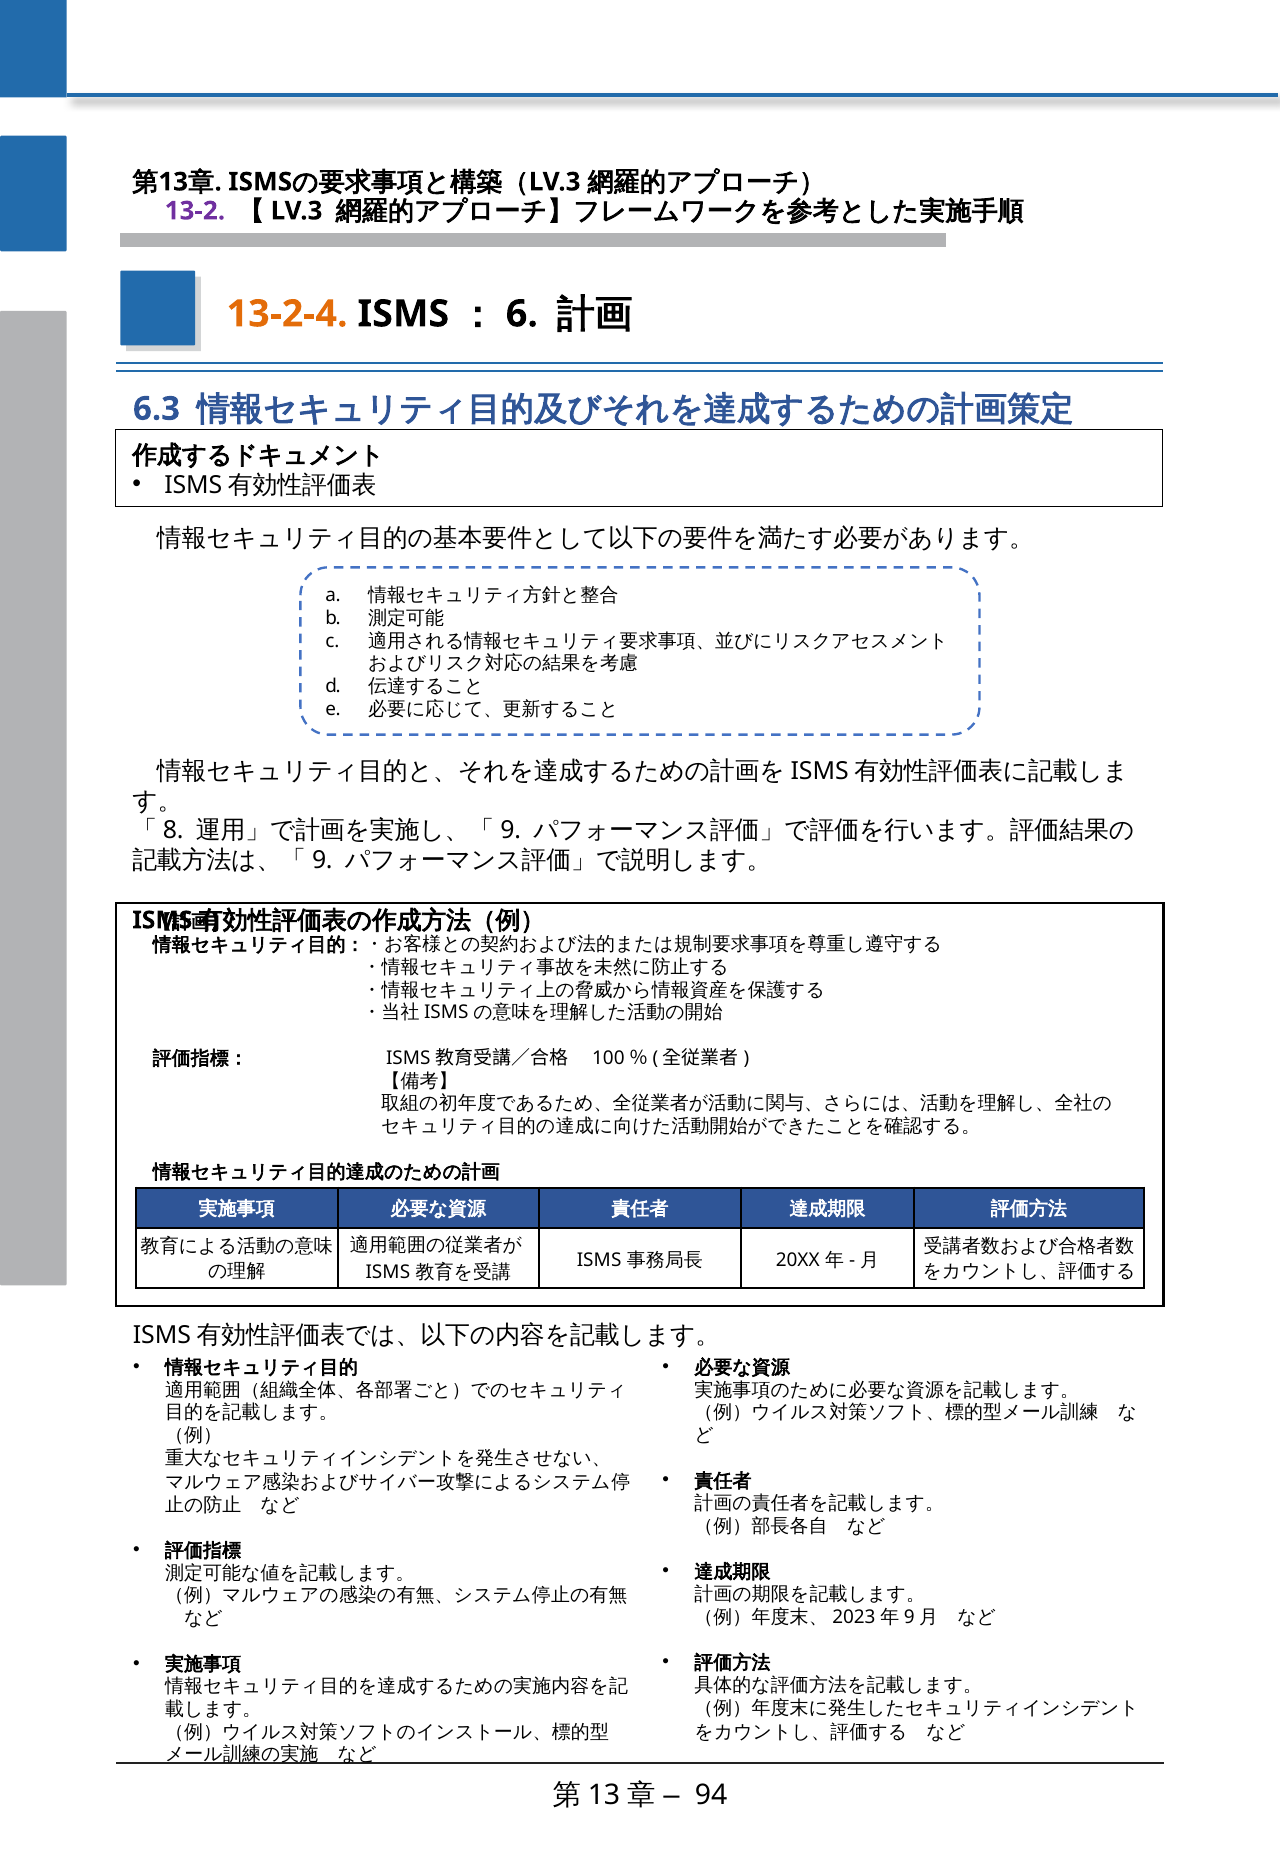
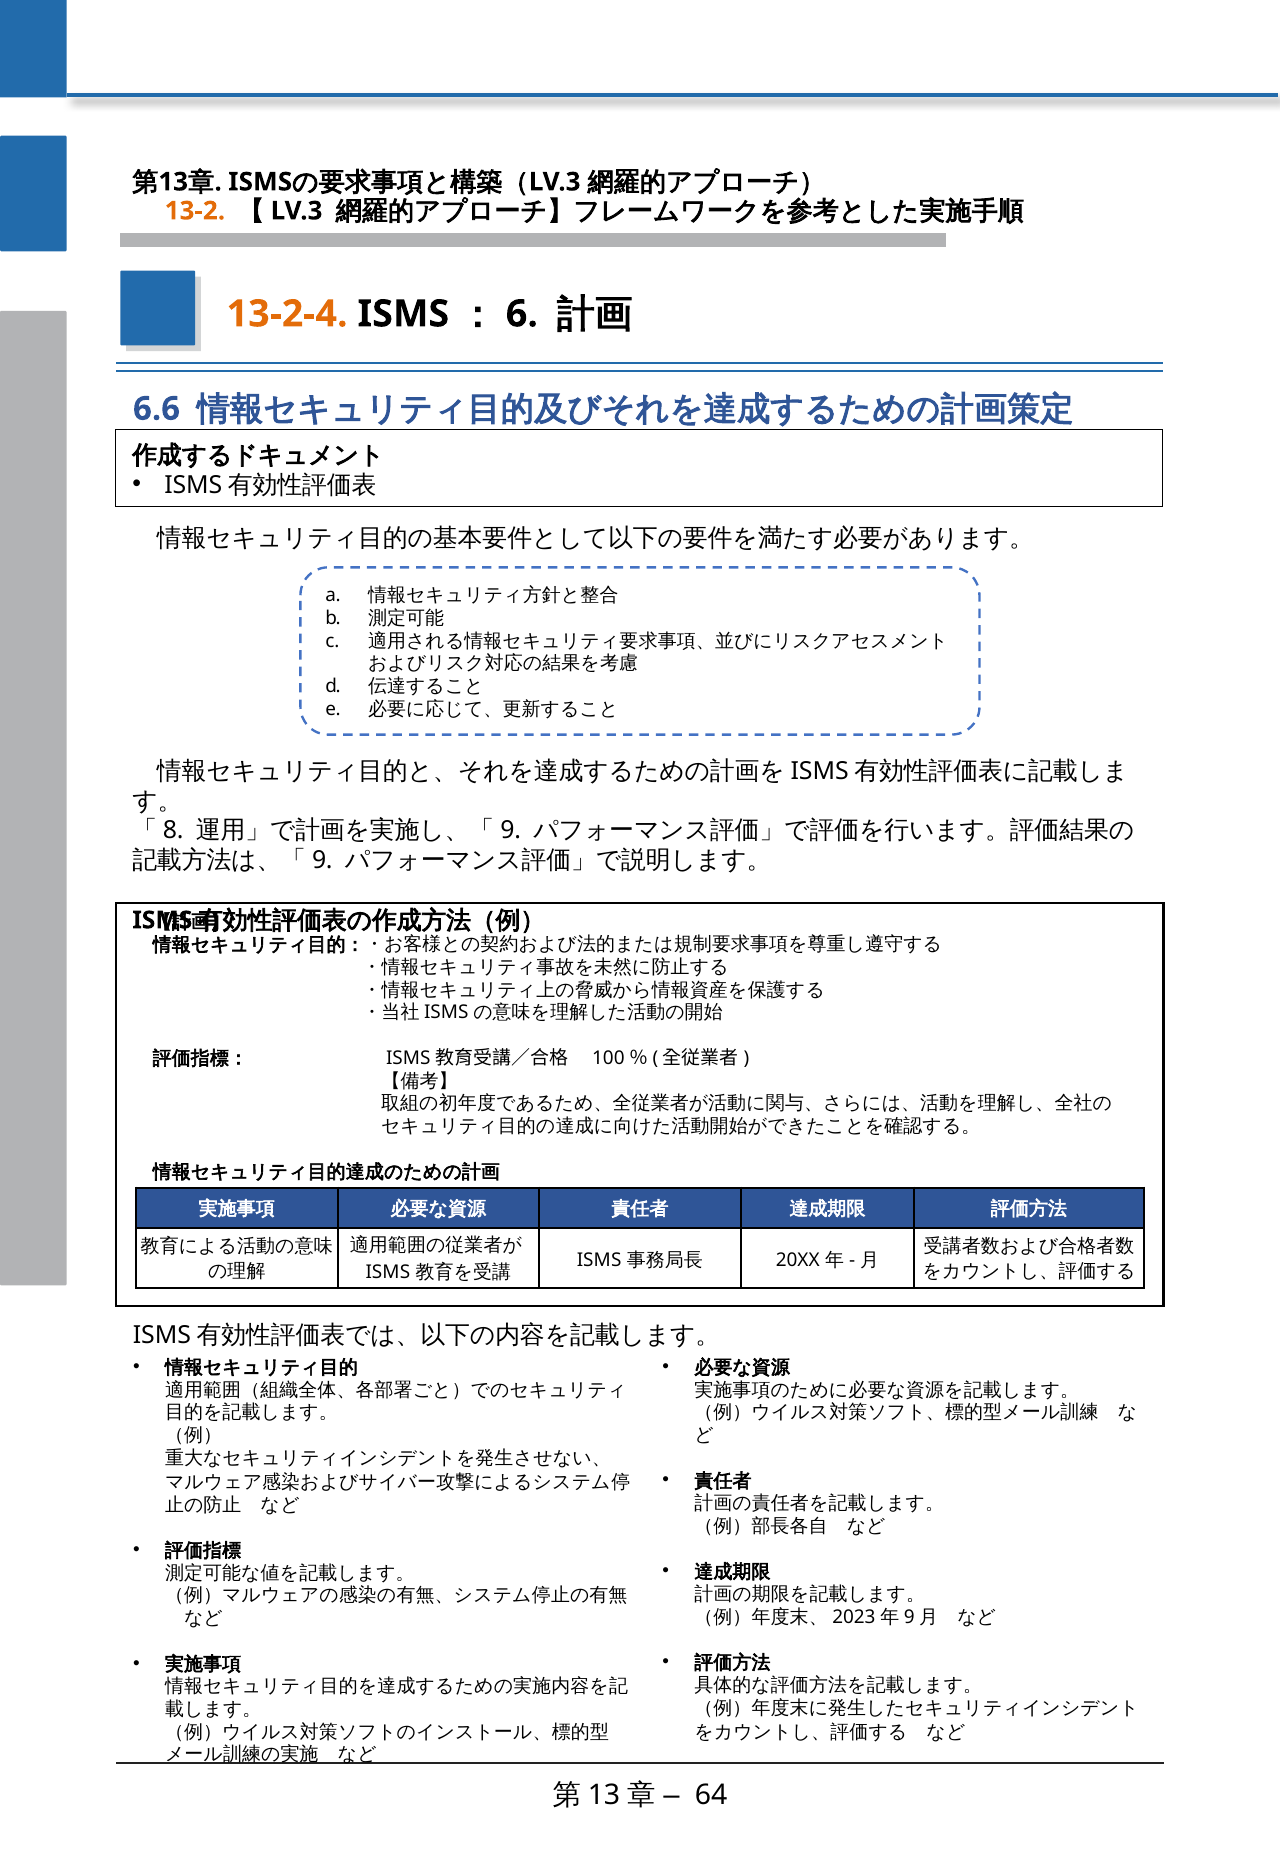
13-2 colour: purple -> orange (195, 211)
6.3: 6.3 -> 6.6 (157, 409)
94: 94 -> 64 (711, 1795)
